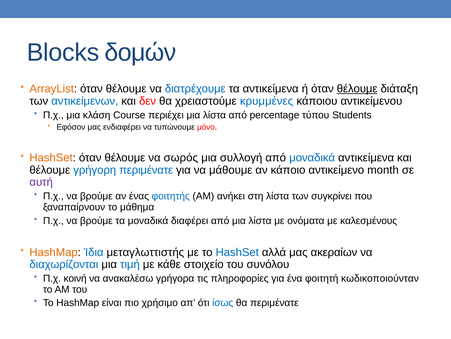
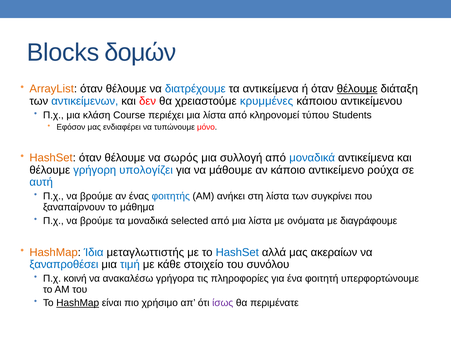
percentage: percentage -> κληρονομεί (275, 115)
γρήγορη περιμένατε: περιμένατε -> υπολογίζει (146, 170)
month: month -> ρούχα (383, 170)
αυτή colour: purple -> blue (41, 182)
διαφέρει: διαφέρει -> selected (190, 220)
καλεσμένους: καλεσμένους -> διαγράφουμε (369, 220)
διαχωρίζονται: διαχωρίζονται -> ξαναπροθέσει (64, 264)
κωδικοποιούνταν: κωδικοποιούνταν -> υπερφορτώνουμε (380, 278)
HashMap underline: none -> present (78, 302)
ίσως colour: blue -> purple (223, 302)
